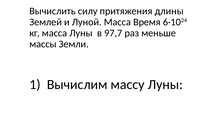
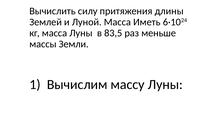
Время: Время -> Иметь (147, 22)
97,7: 97,7 -> 83,5 (113, 33)
